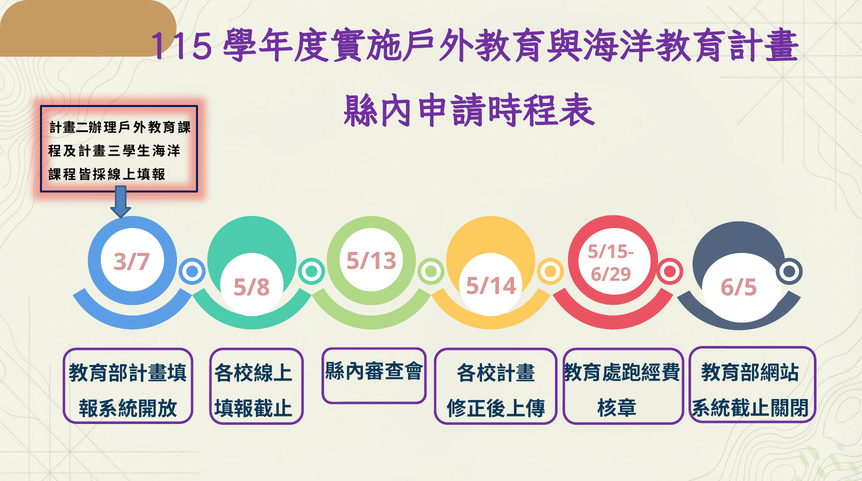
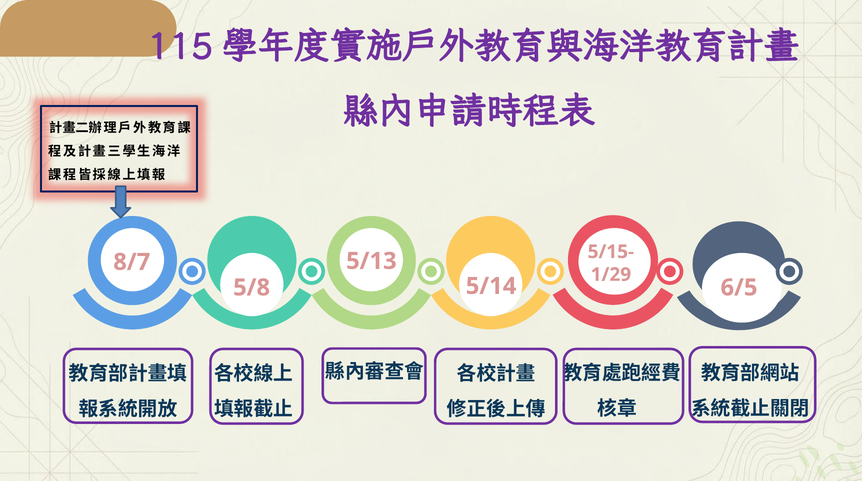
3/7: 3/7 -> 8/7 (132, 262)
6/29: 6/29 -> 1/29 (611, 275)
